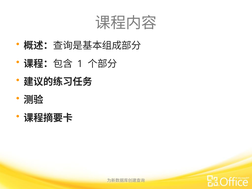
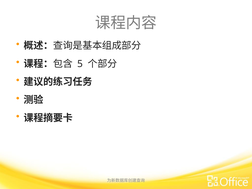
1: 1 -> 5 (80, 64)
